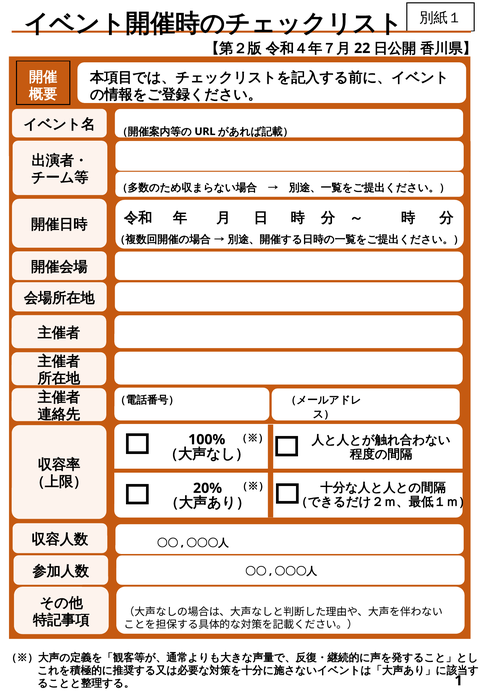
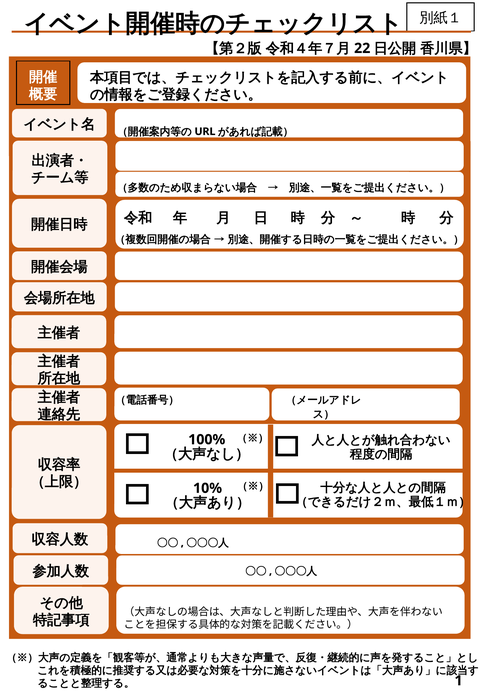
20%: 20% -> 10% (208, 488)
